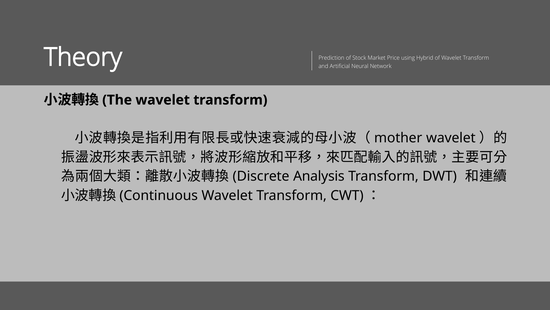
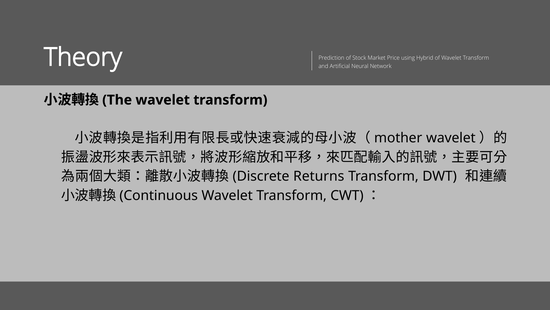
Analysis: Analysis -> Returns (319, 176)
